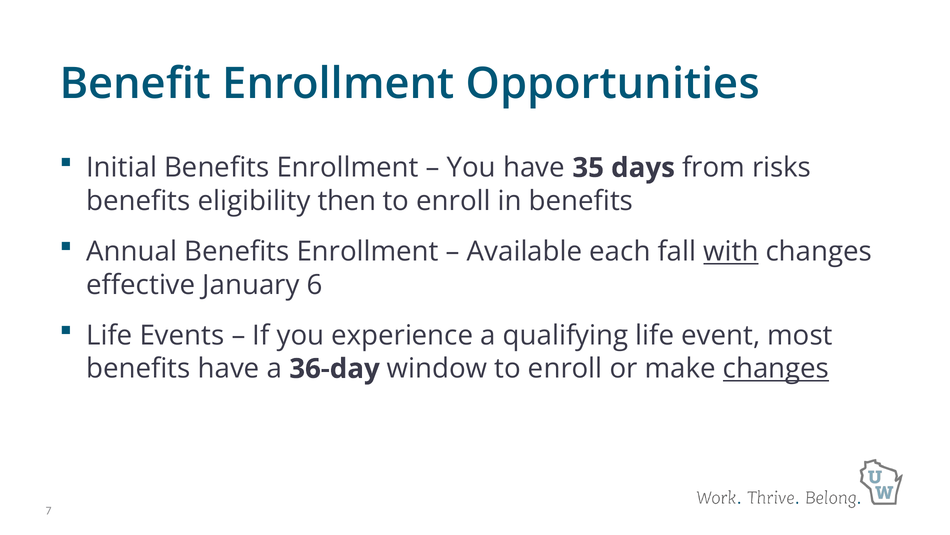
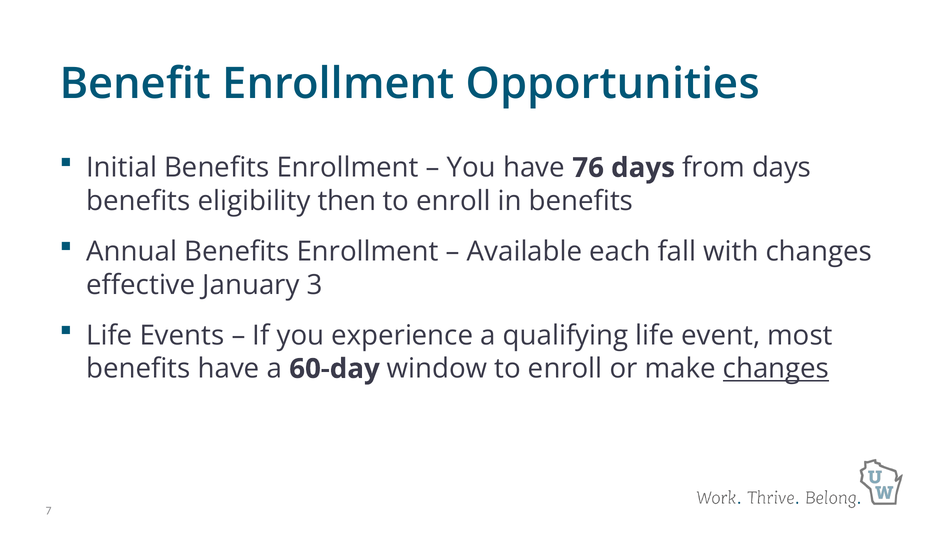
35: 35 -> 76 (588, 168)
from risks: risks -> days (782, 168)
with underline: present -> none (731, 251)
6: 6 -> 3 (315, 285)
36-day: 36-day -> 60-day (335, 368)
